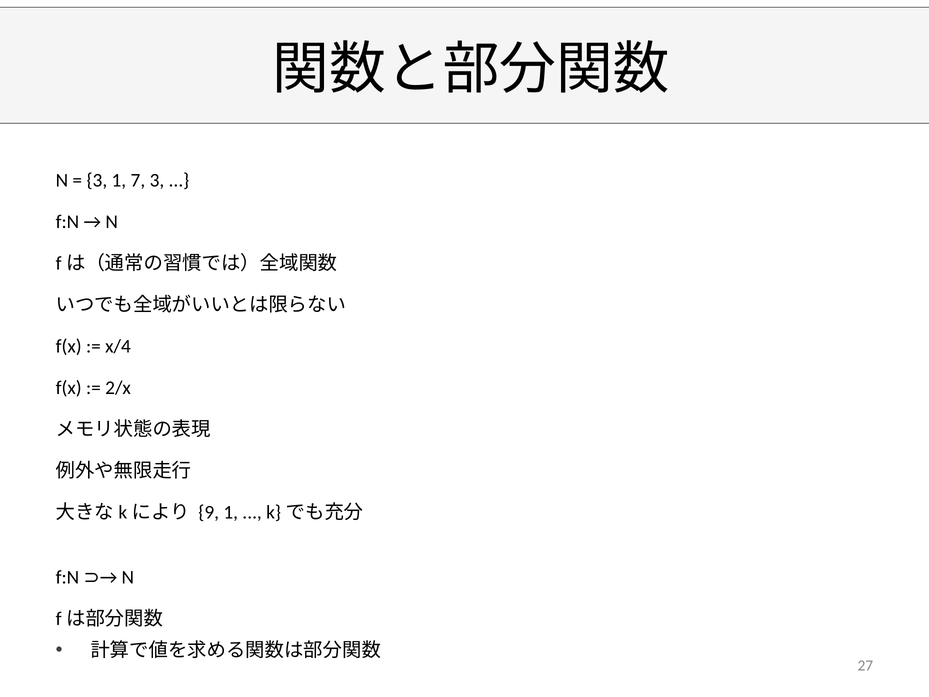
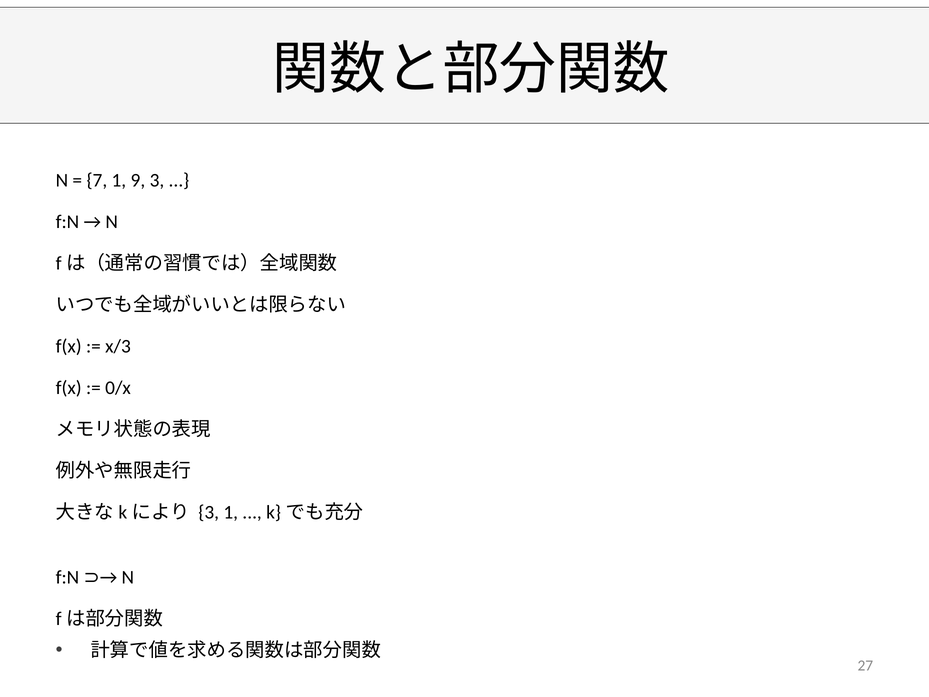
3: 3 -> 7 (97, 180)
7: 7 -> 9 (138, 180)
x/4: x/4 -> x/3 (118, 346)
2/x: 2/x -> 0/x (118, 388)
9: 9 -> 3 (209, 512)
